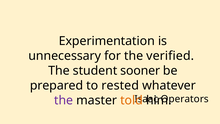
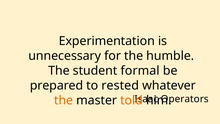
verified: verified -> humble (170, 56)
sooner: sooner -> formal (140, 71)
the colour: purple -> orange (64, 100)
